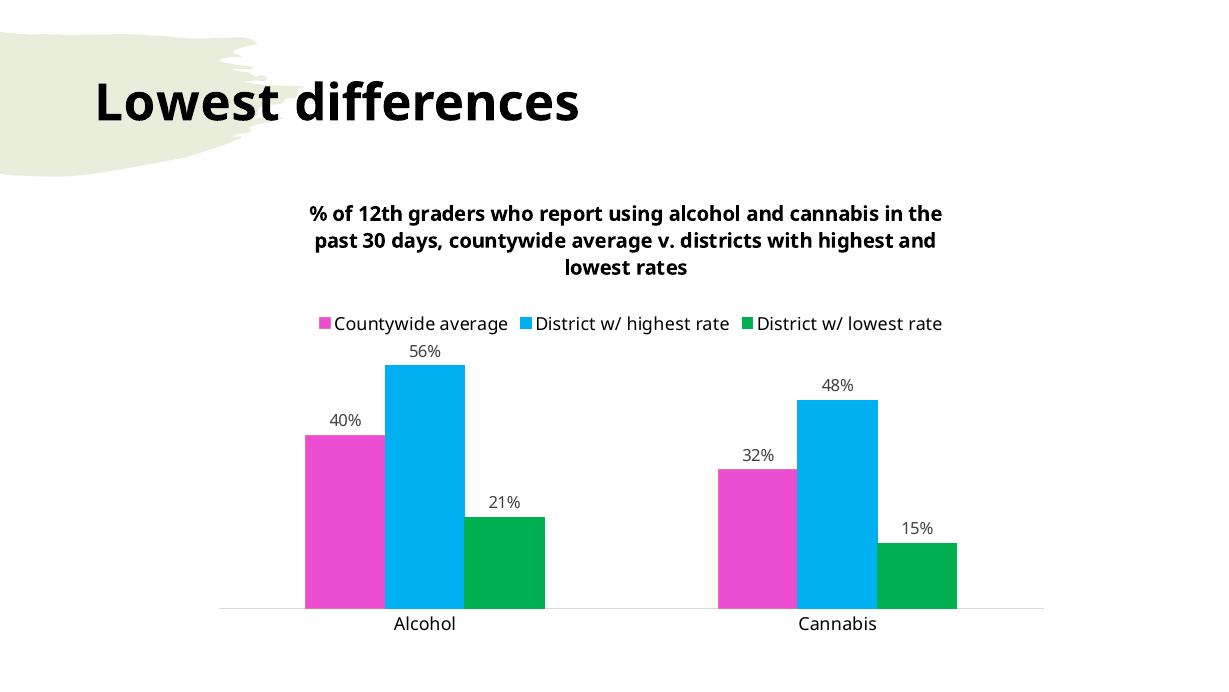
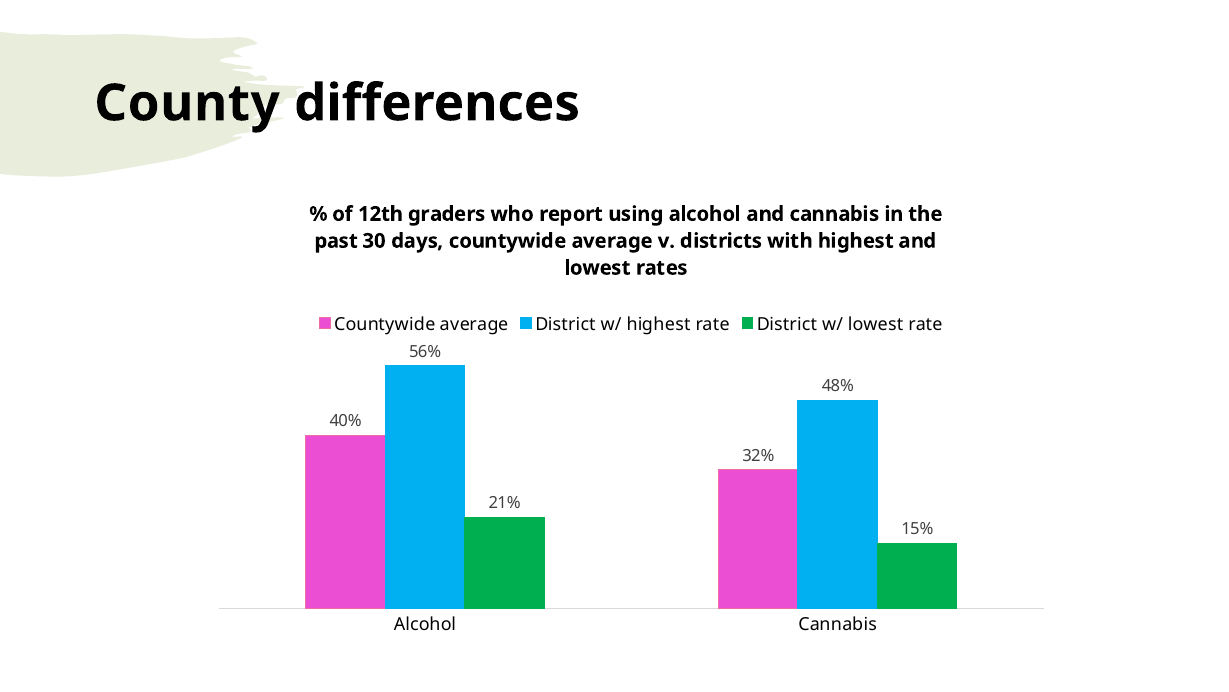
Lowest: Lowest -> County (187, 103)
